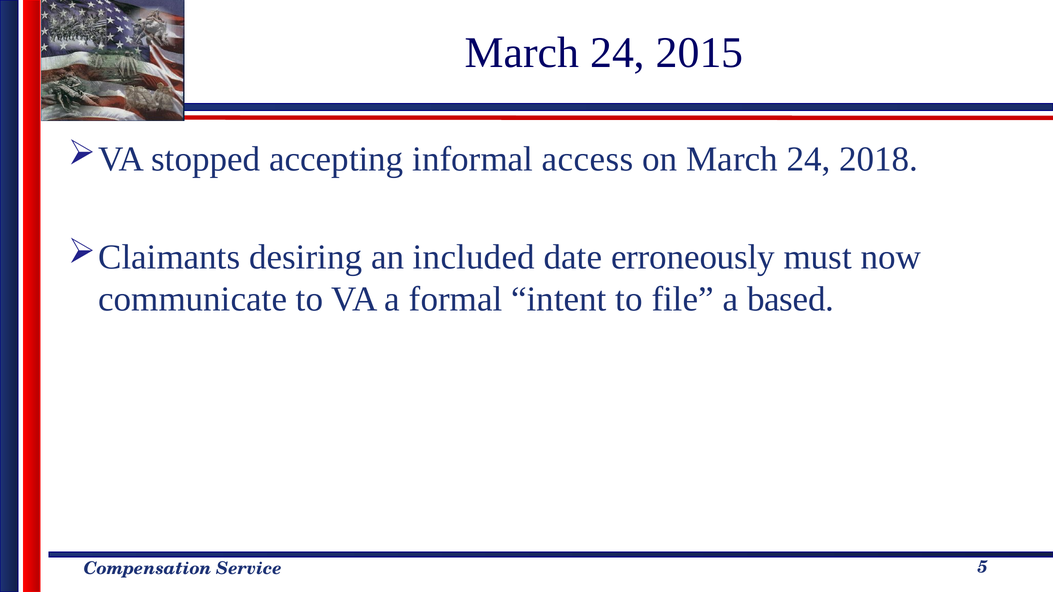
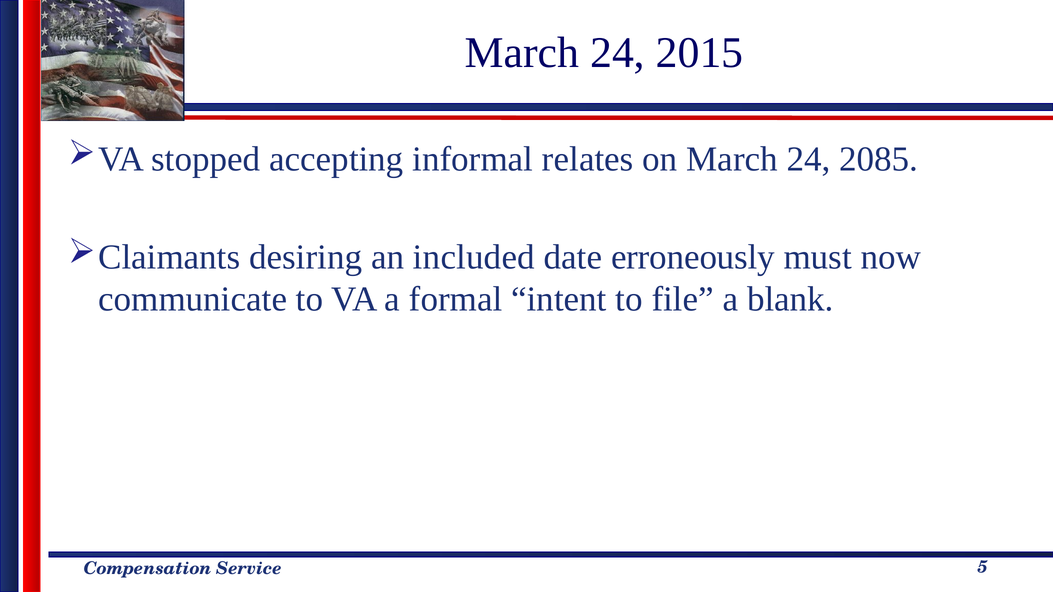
access: access -> relates (588, 159)
2018: 2018 -> 2085 (879, 159)
based: based -> blank (790, 300)
